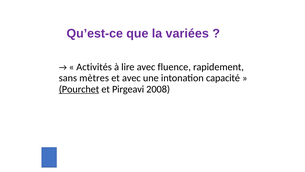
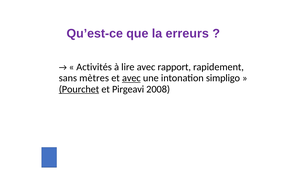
variées: variées -> erreurs (187, 34)
fluence: fluence -> rapport (174, 67)
avec underline: none -> present (131, 78)
capacité: capacité -> simpligo (223, 78)
